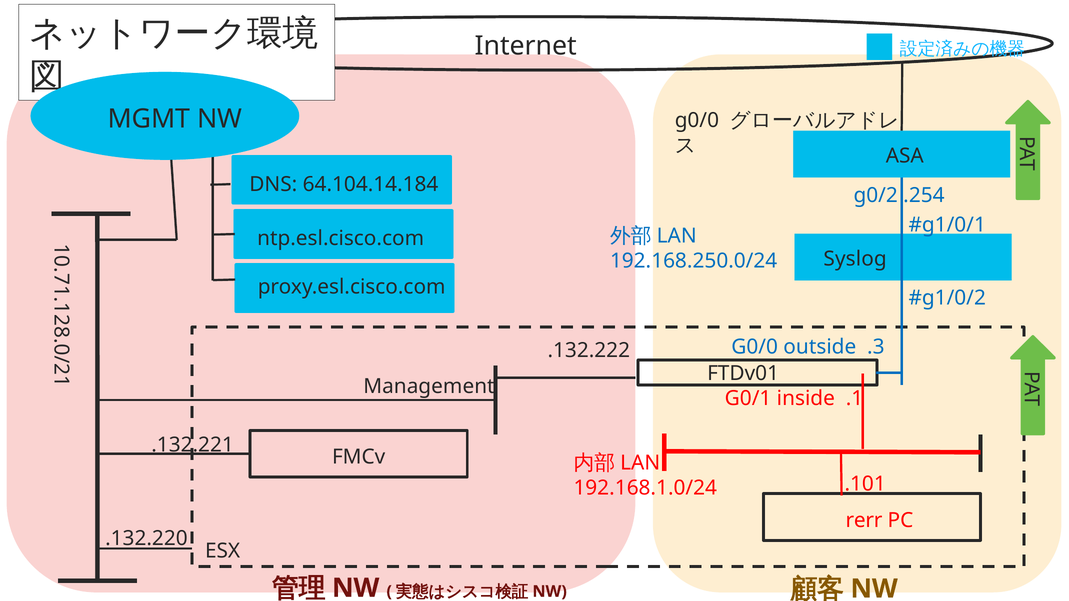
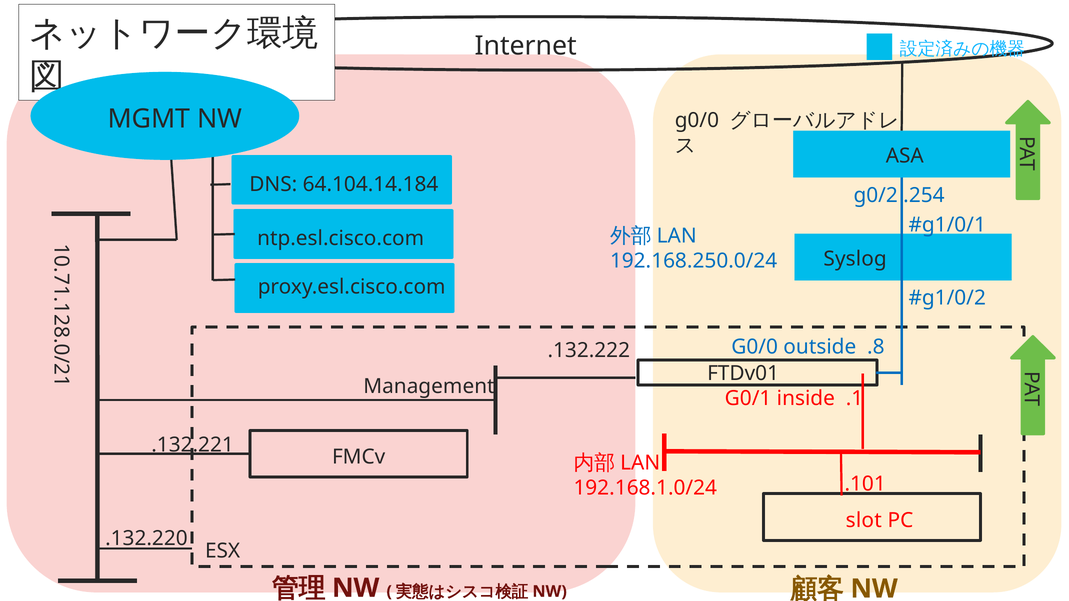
.3: .3 -> .8 (876, 347)
rerr: rerr -> slot (864, 520)
